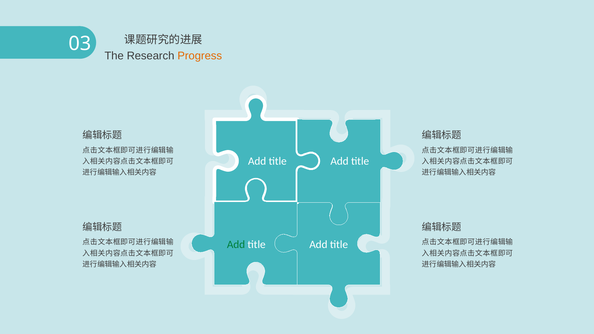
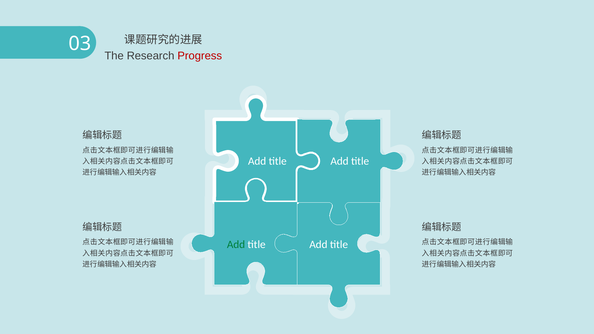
Progress colour: orange -> red (200, 56)
